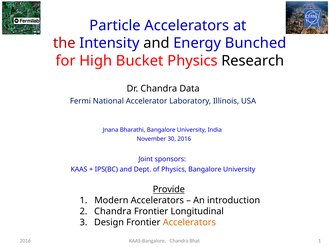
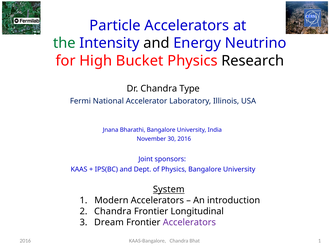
the colour: red -> green (64, 43)
Bunched: Bunched -> Neutrino (256, 43)
Data: Data -> Type (190, 89)
Provide: Provide -> System (169, 189)
Design: Design -> Dream (109, 222)
Accelerators colour: orange -> purple (189, 222)
